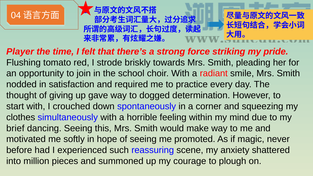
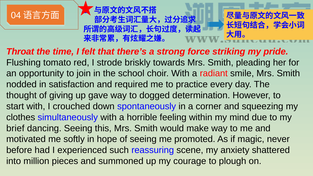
Player: Player -> Throat (20, 52)
